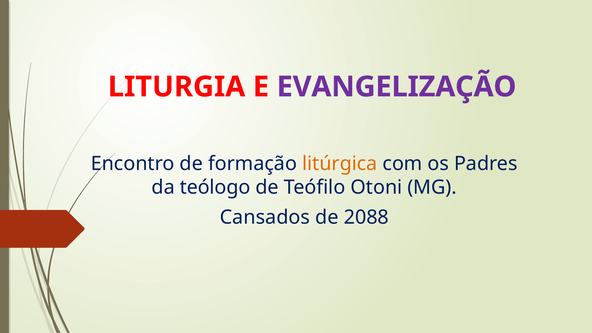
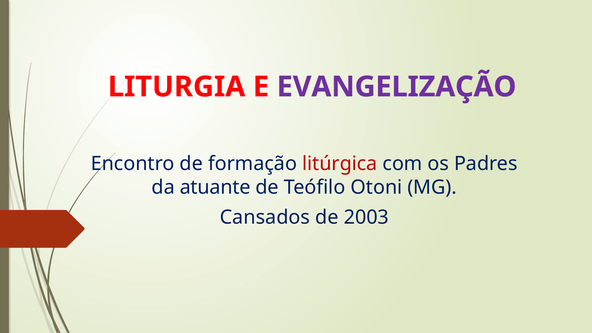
litúrgica colour: orange -> red (340, 164)
teólogo: teólogo -> atuante (215, 187)
2088: 2088 -> 2003 (366, 217)
